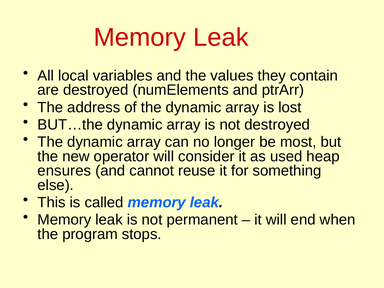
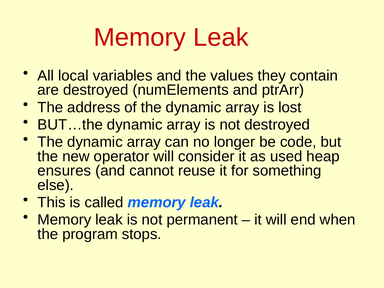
most: most -> code (298, 142)
